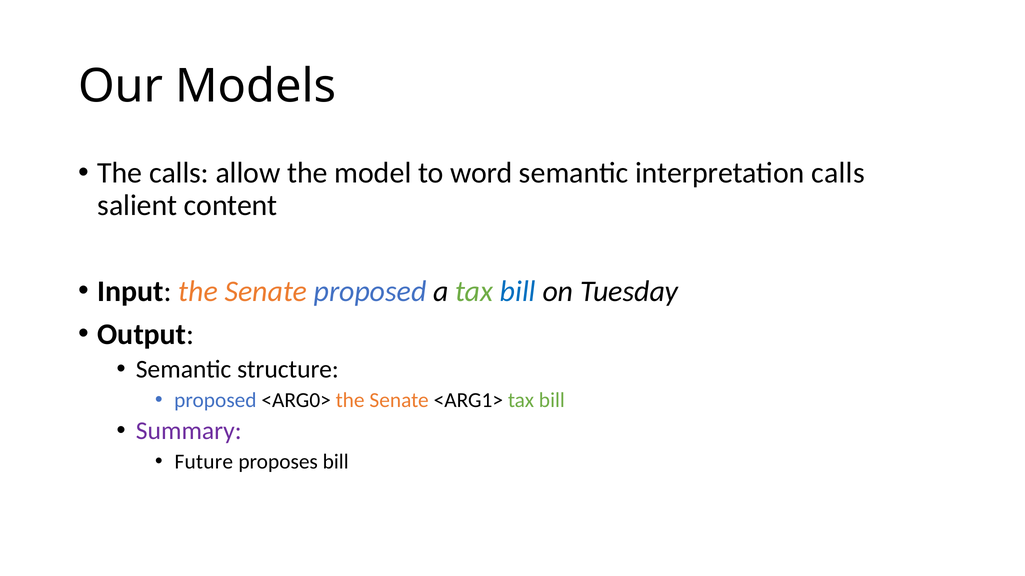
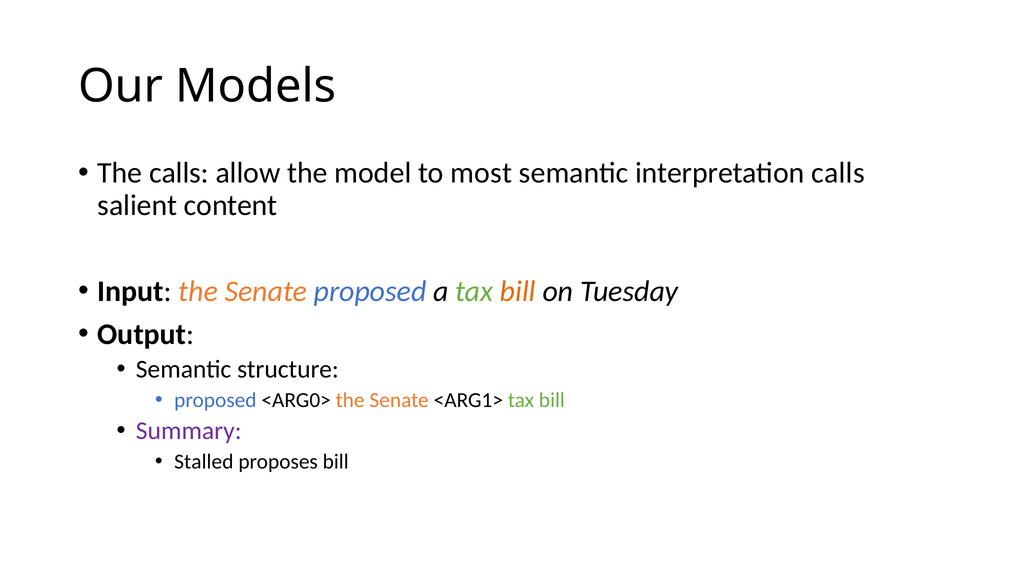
word: word -> most (481, 173)
bill colour: blue -> orange (518, 292)
Future: Future -> Stalled (204, 462)
